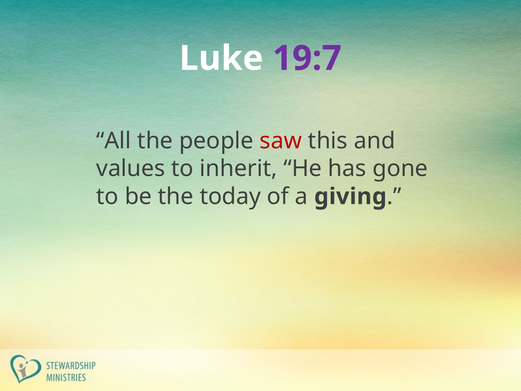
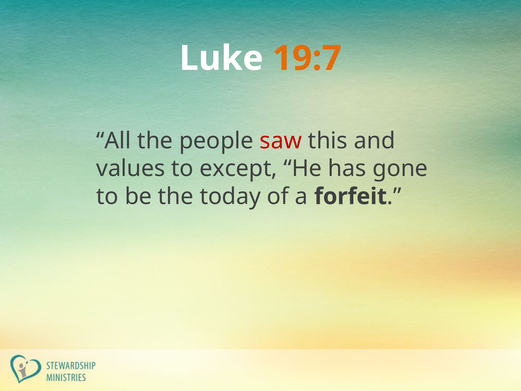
19:7 colour: purple -> orange (307, 58)
inherit: inherit -> except (239, 169)
giving: giving -> forfeit (351, 196)
